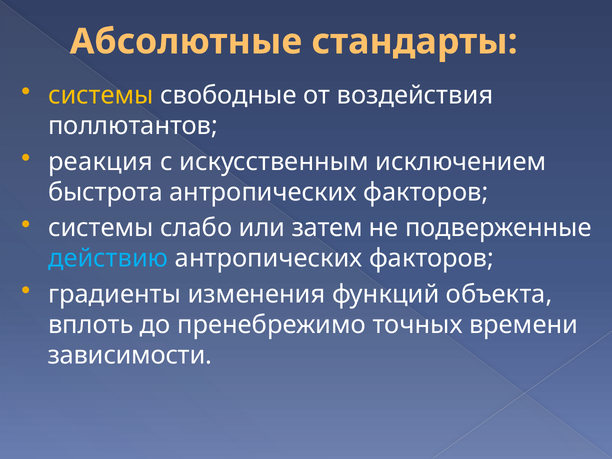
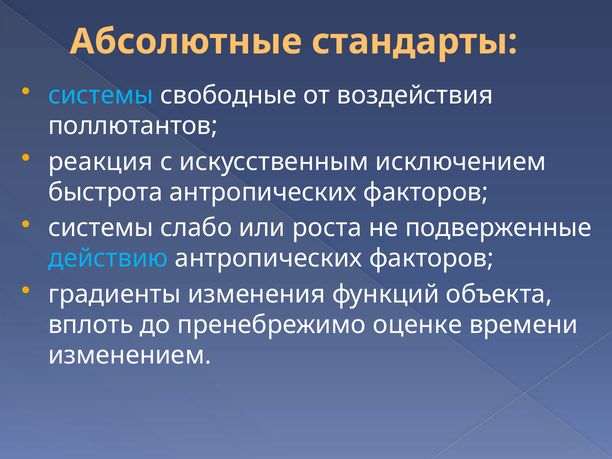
системы colour: yellow -> light blue (101, 95)
затем: затем -> роста (327, 228)
точных: точных -> оценке (417, 325)
зависимости: зависимости -> изменением (130, 355)
